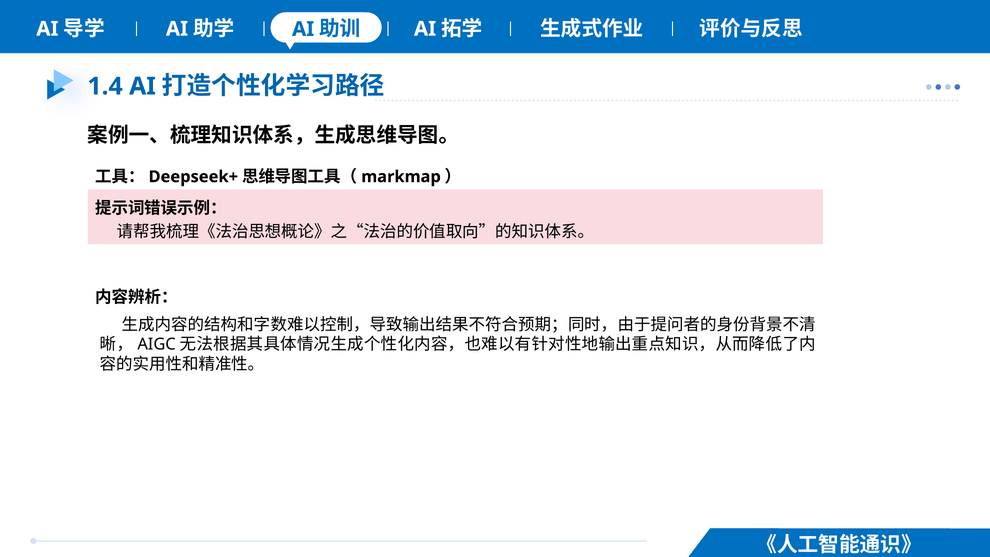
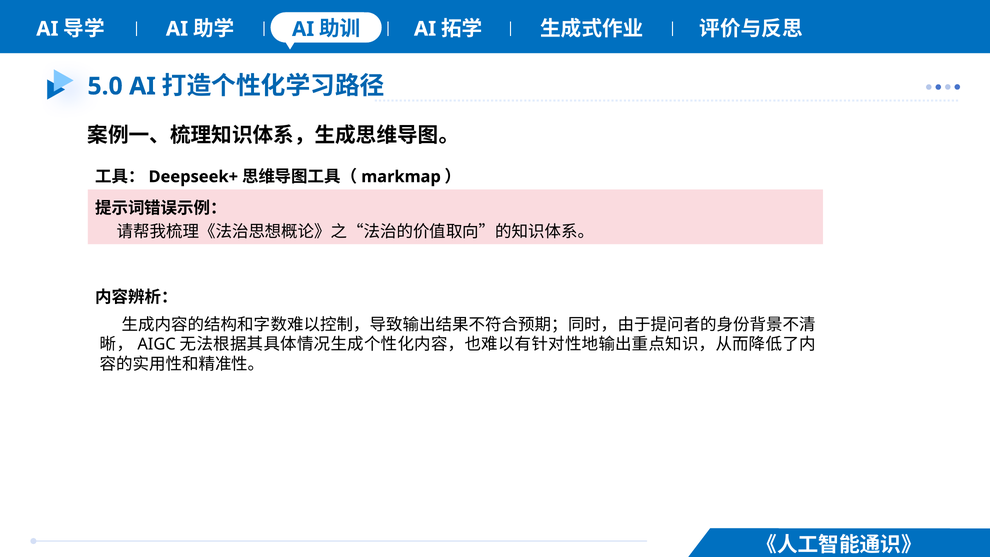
1.4: 1.4 -> 5.0 (105, 86)
